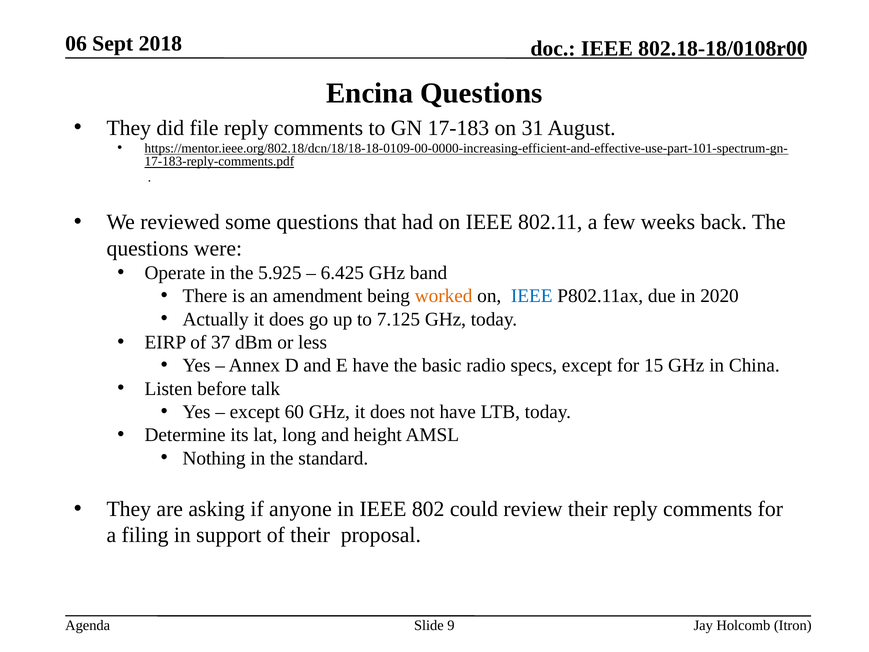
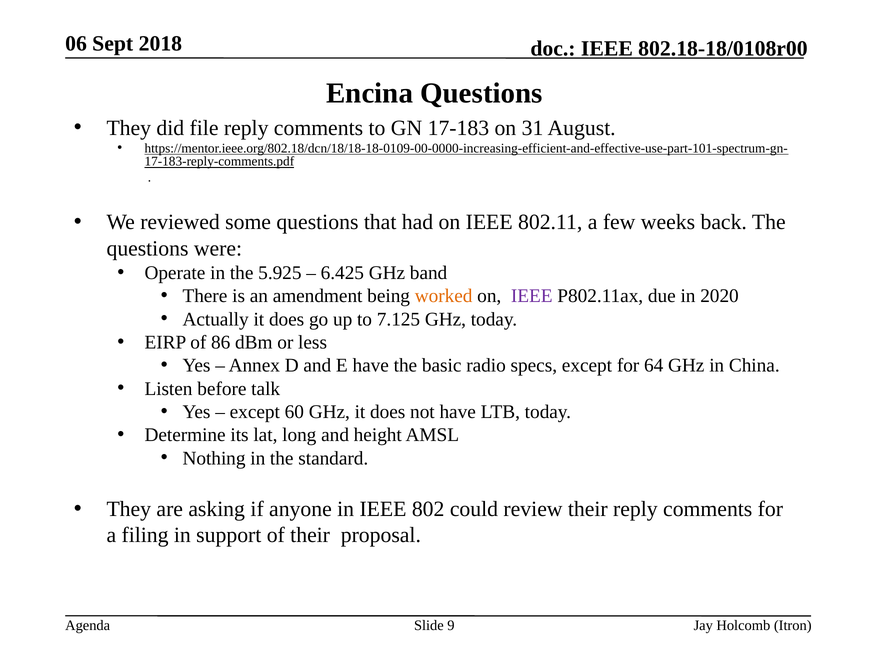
IEEE colour: blue -> purple (532, 296)
37: 37 -> 86 (221, 342)
15: 15 -> 64 (654, 365)
